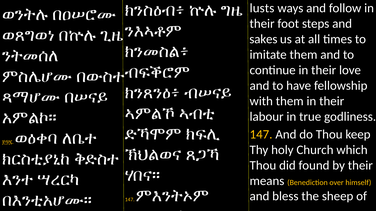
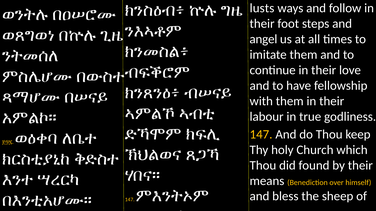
sakes: sakes -> angel (263, 39)
